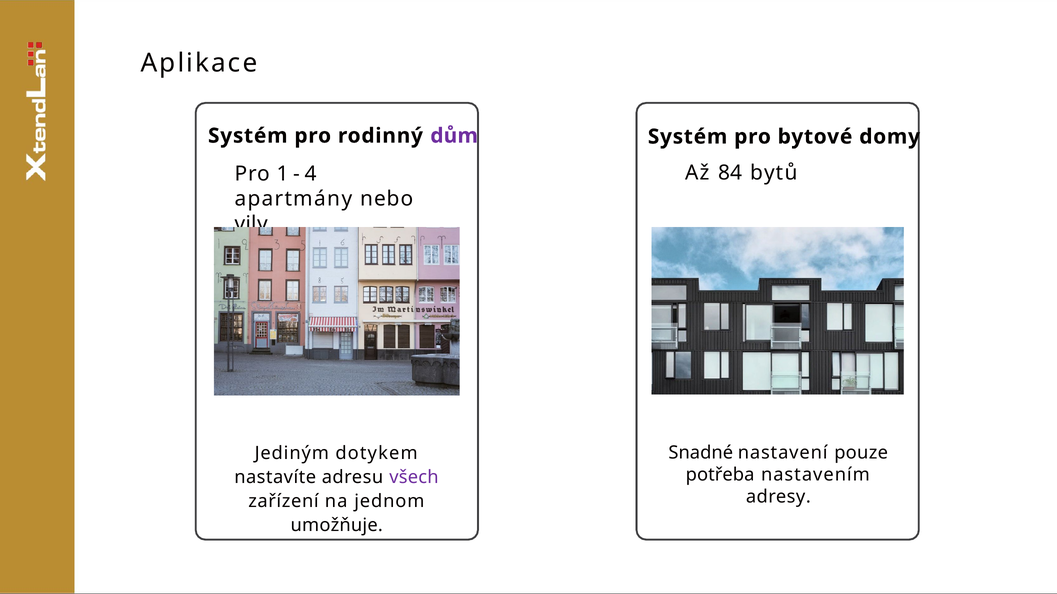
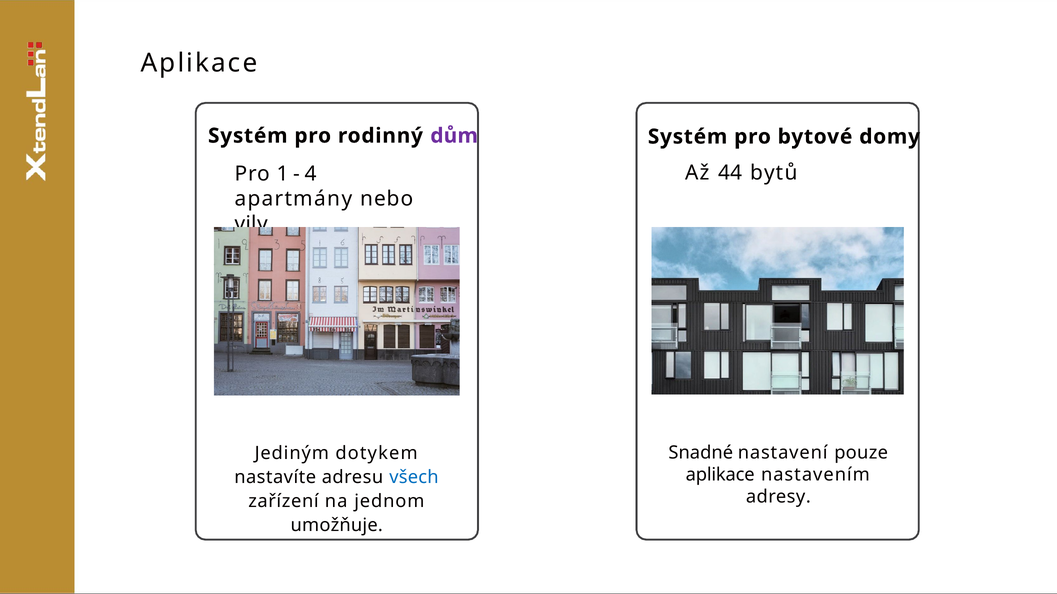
84: 84 -> 44 (730, 173)
potřeba: potřeba -> aplikace (720, 475)
všech colour: purple -> blue (414, 477)
